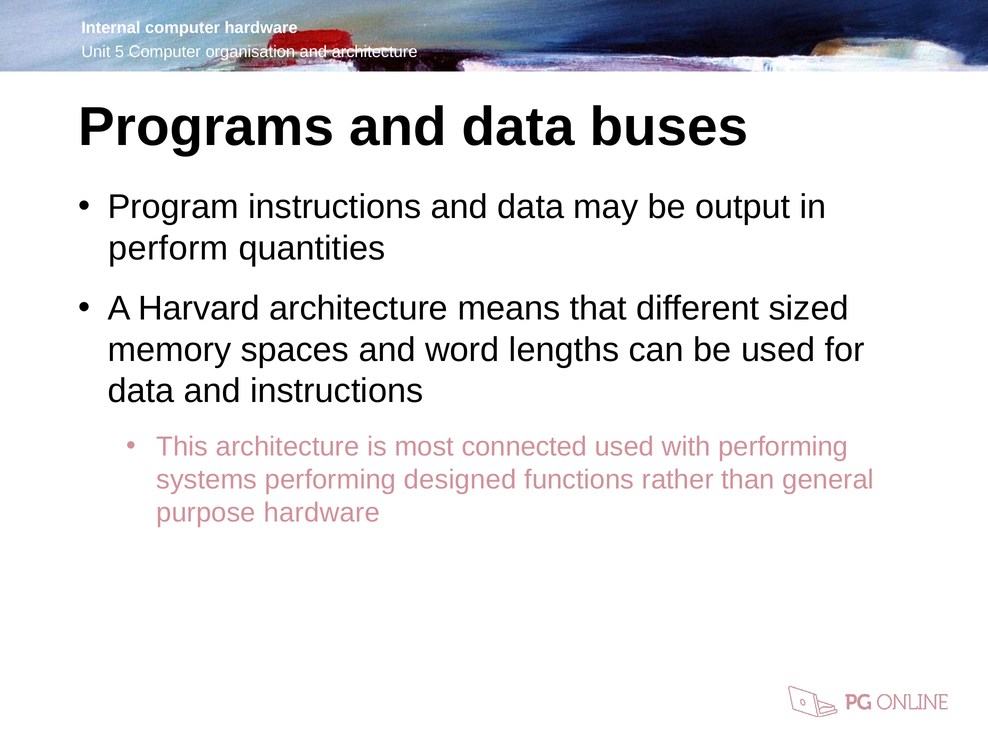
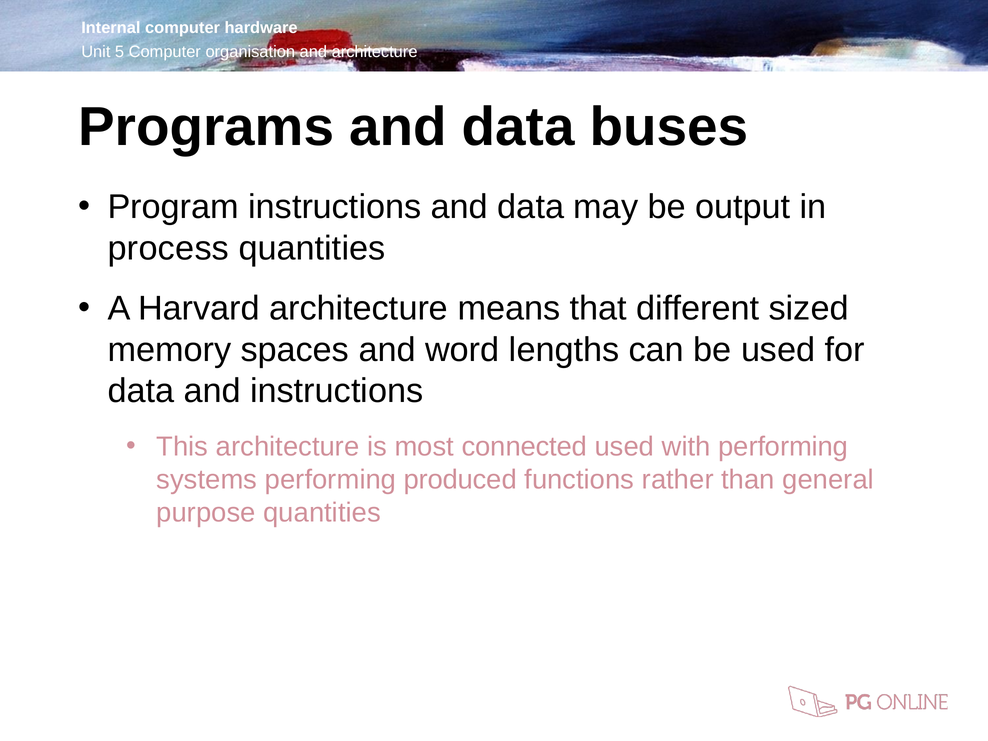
perform: perform -> process (168, 248)
designed: designed -> produced (460, 480)
purpose hardware: hardware -> quantities (322, 513)
